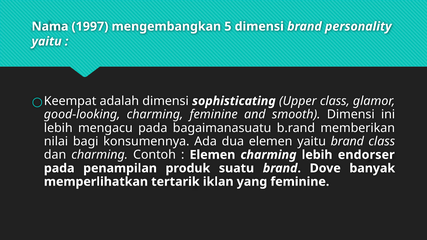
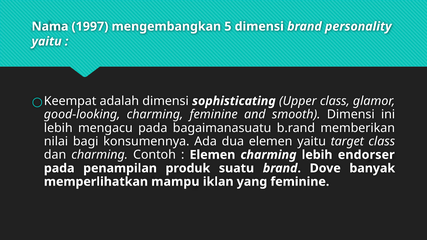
yaitu brand: brand -> target (347, 141)
tertarik: tertarik -> mampu (175, 182)
